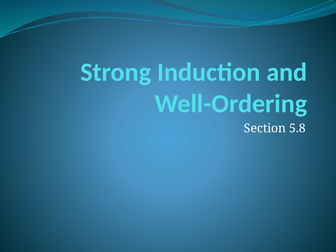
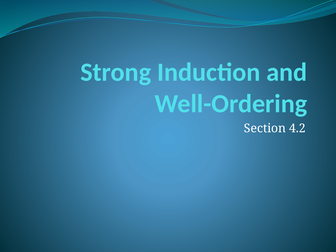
5.8: 5.8 -> 4.2 (297, 128)
